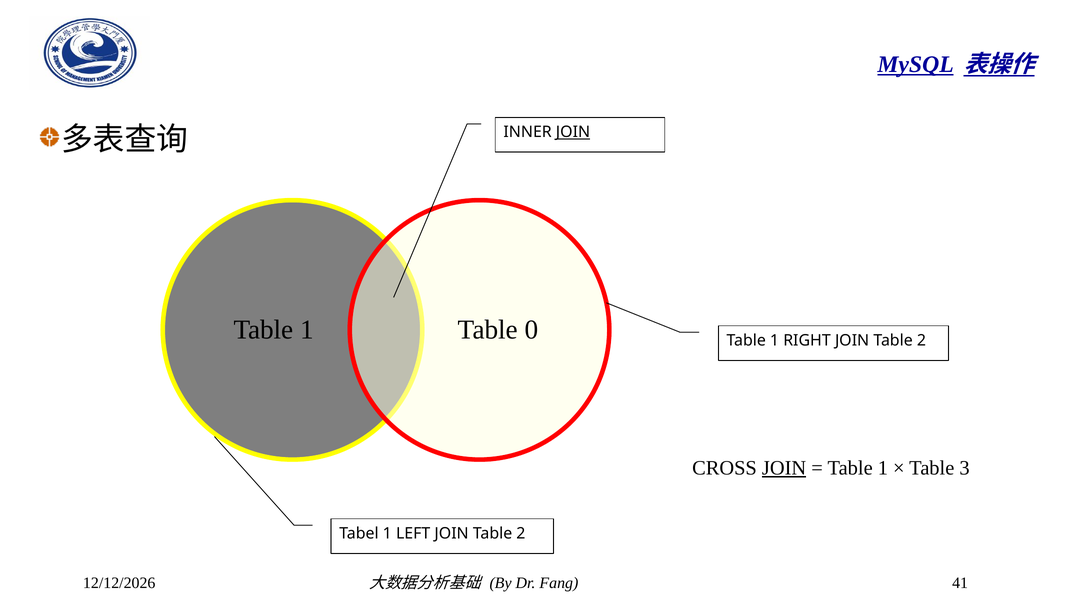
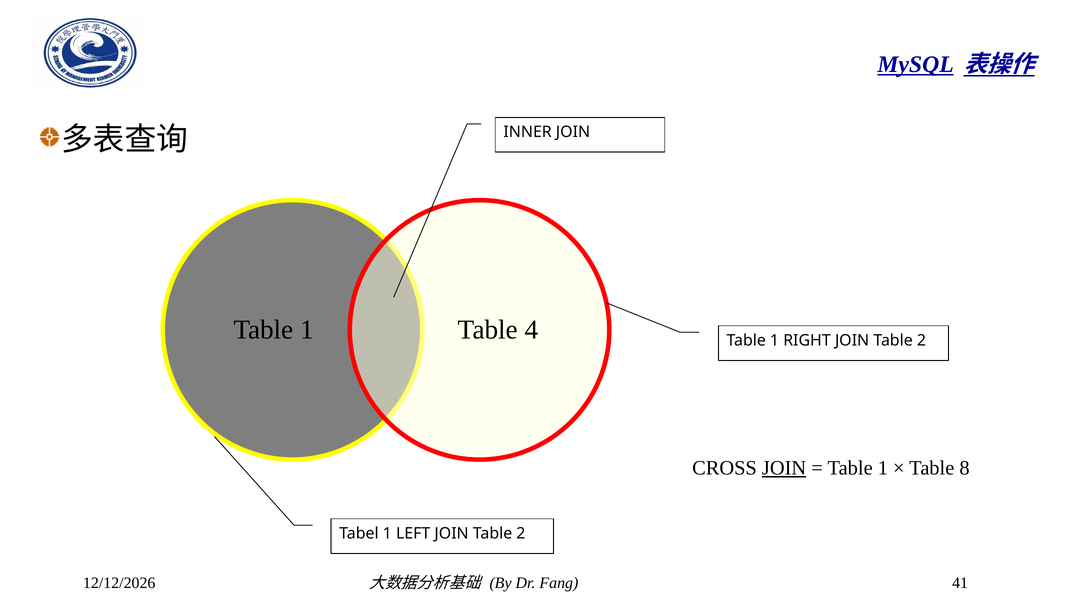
JOIN underline: present -> none (573, 132)
0: 0 -> 4 (532, 330)
3: 3 -> 8 (965, 468)
